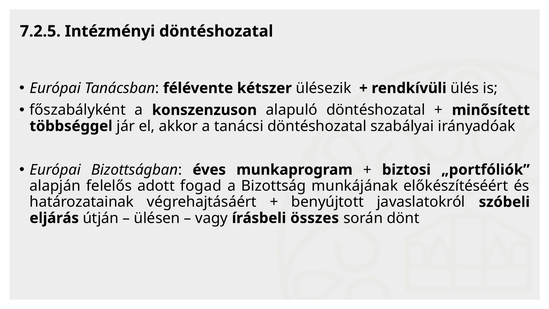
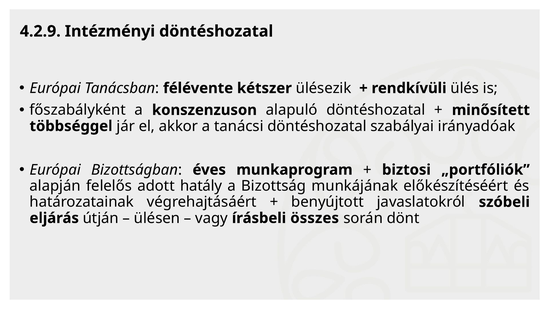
7.2.5: 7.2.5 -> 4.2.9 (40, 31)
fogad: fogad -> hatály (201, 186)
